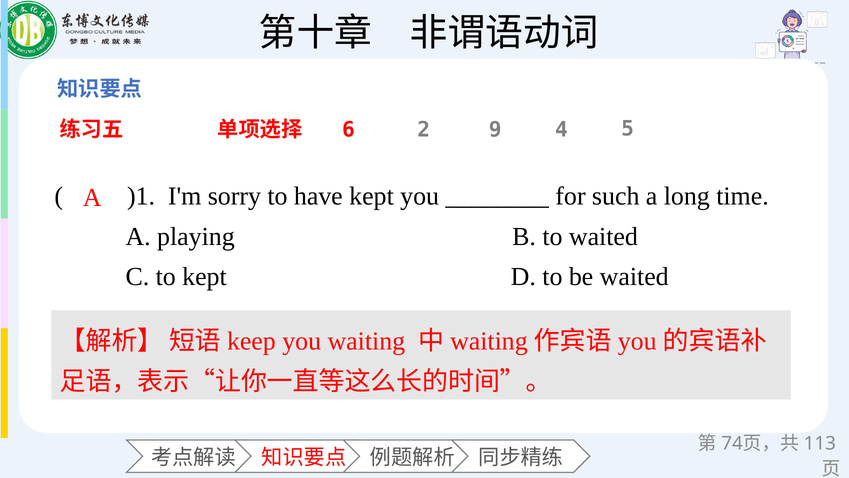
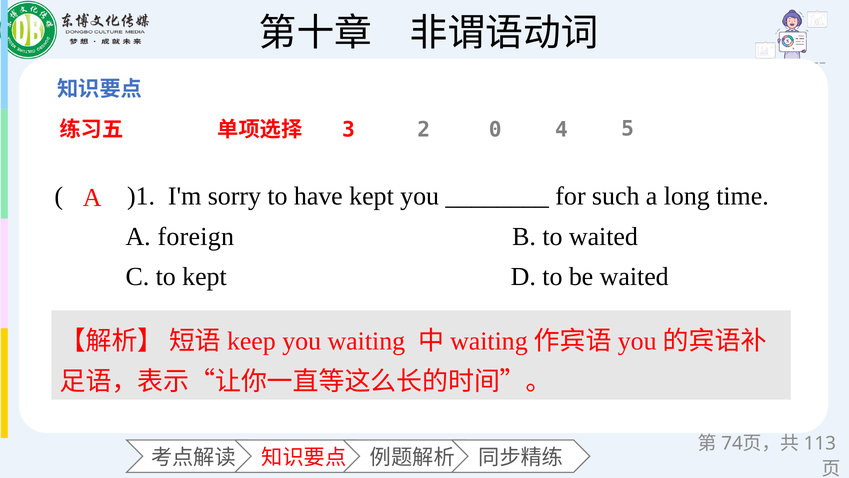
6: 6 -> 3 (348, 130)
9: 9 -> 0 (495, 130)
playing: playing -> foreign (196, 236)
